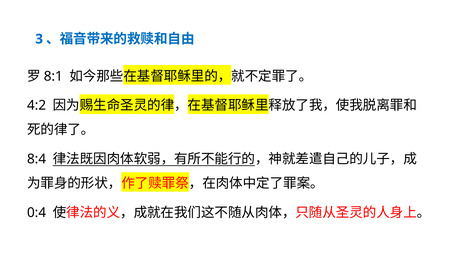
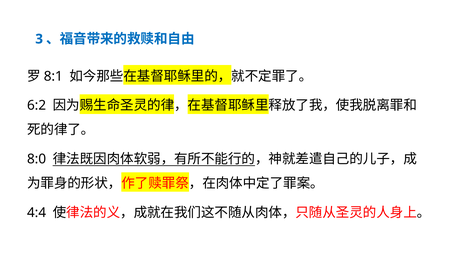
4:2: 4:2 -> 6:2 (37, 105)
8:4: 8:4 -> 8:0 (37, 159)
0:4: 0:4 -> 4:4 (37, 212)
